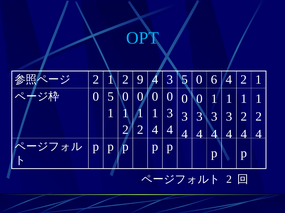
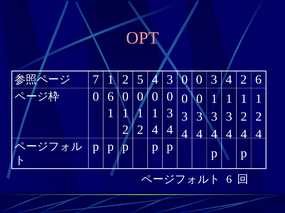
OPT colour: light blue -> pink (142, 38)
2: 2 -> 7 (96, 80)
9: 9 -> 5 (140, 80)
3 5: 5 -> 0 (185, 80)
6: 6 -> 3 (214, 80)
4 2 1: 1 -> 6 (259, 80)
0 5: 5 -> 6 (111, 97)
2: 2 -> 6 (229, 180)
